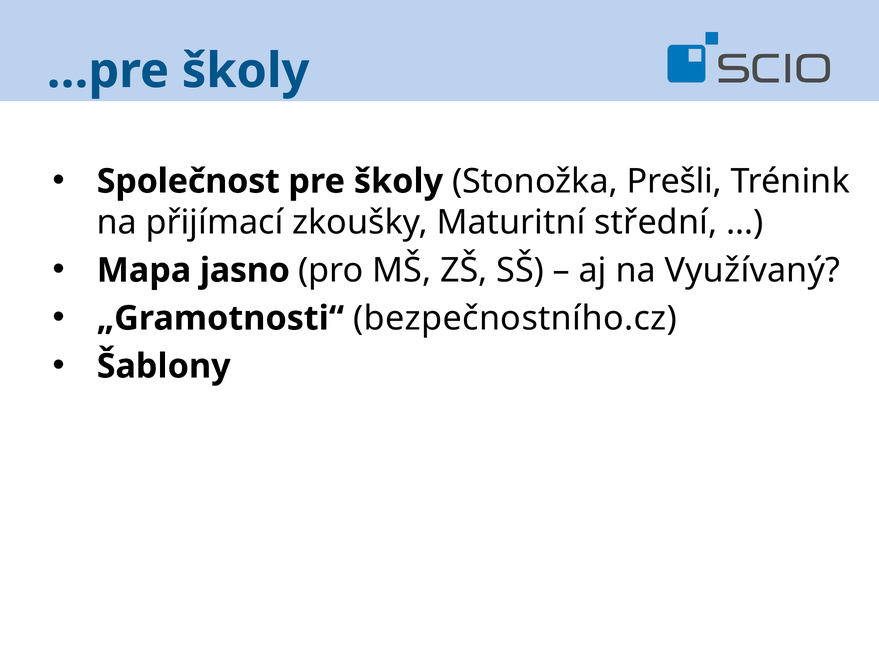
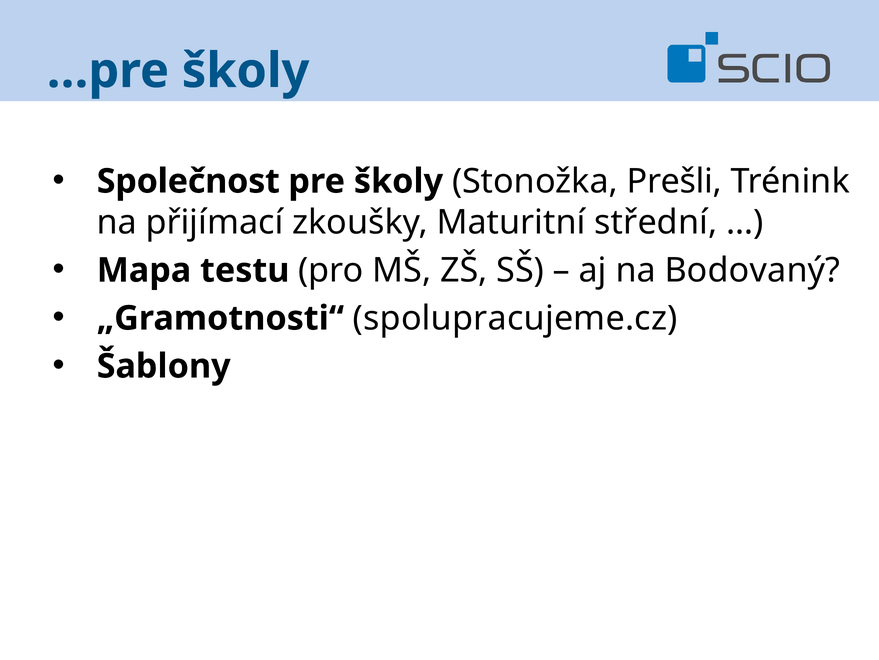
jasno: jasno -> testu (245, 270)
Využívaný: Využívaný -> Bodovaný (752, 270)
bezpečnostního.cz: bezpečnostního.cz -> spolupracujeme.cz (515, 318)
